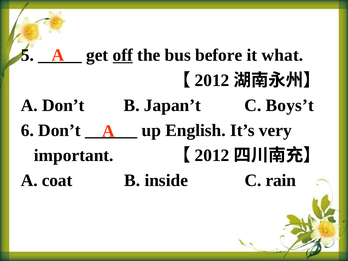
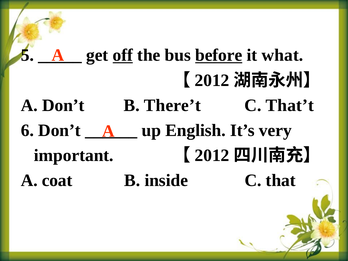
before underline: none -> present (219, 55)
Japan’t: Japan’t -> There’t (172, 105)
Boys’t: Boys’t -> That’t (290, 105)
rain: rain -> that (281, 180)
